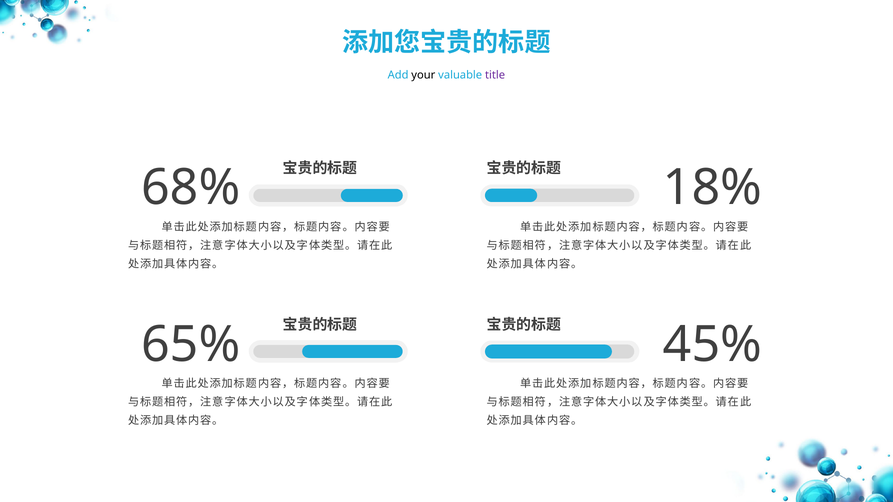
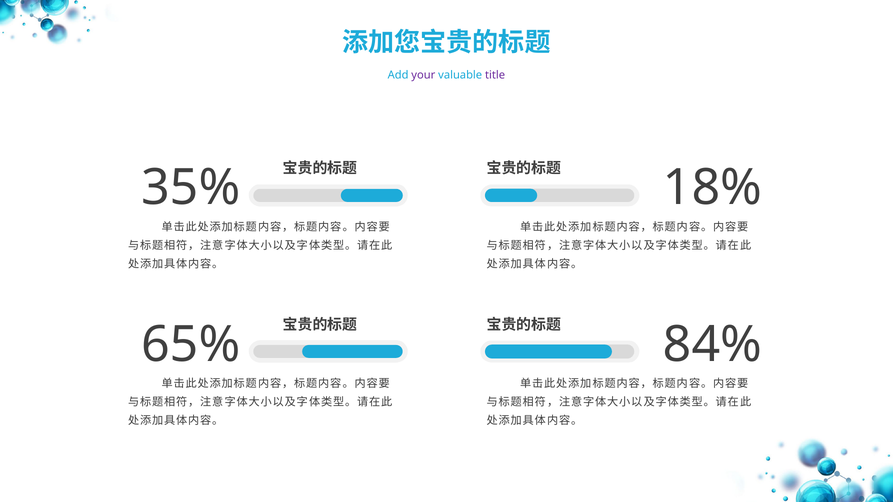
your colour: black -> purple (423, 75)
68%: 68% -> 35% (191, 188)
45%: 45% -> 84% (712, 345)
